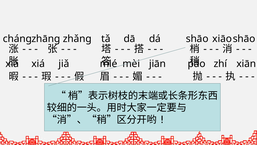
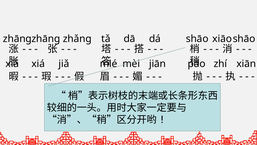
cháng: cháng -> zhāng (17, 39)
